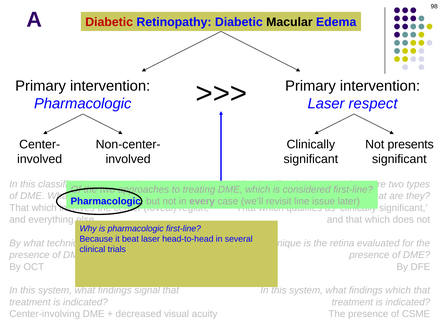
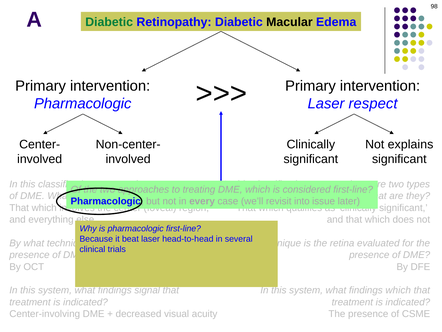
Diabetic colour: red -> green (109, 22)
presents: presents -> explains (411, 144)
line: line -> into (302, 201)
